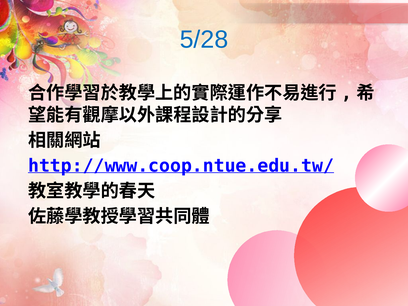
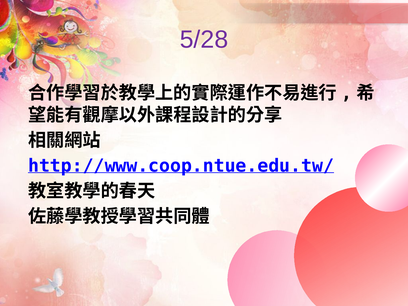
5/28 colour: blue -> purple (204, 39)
